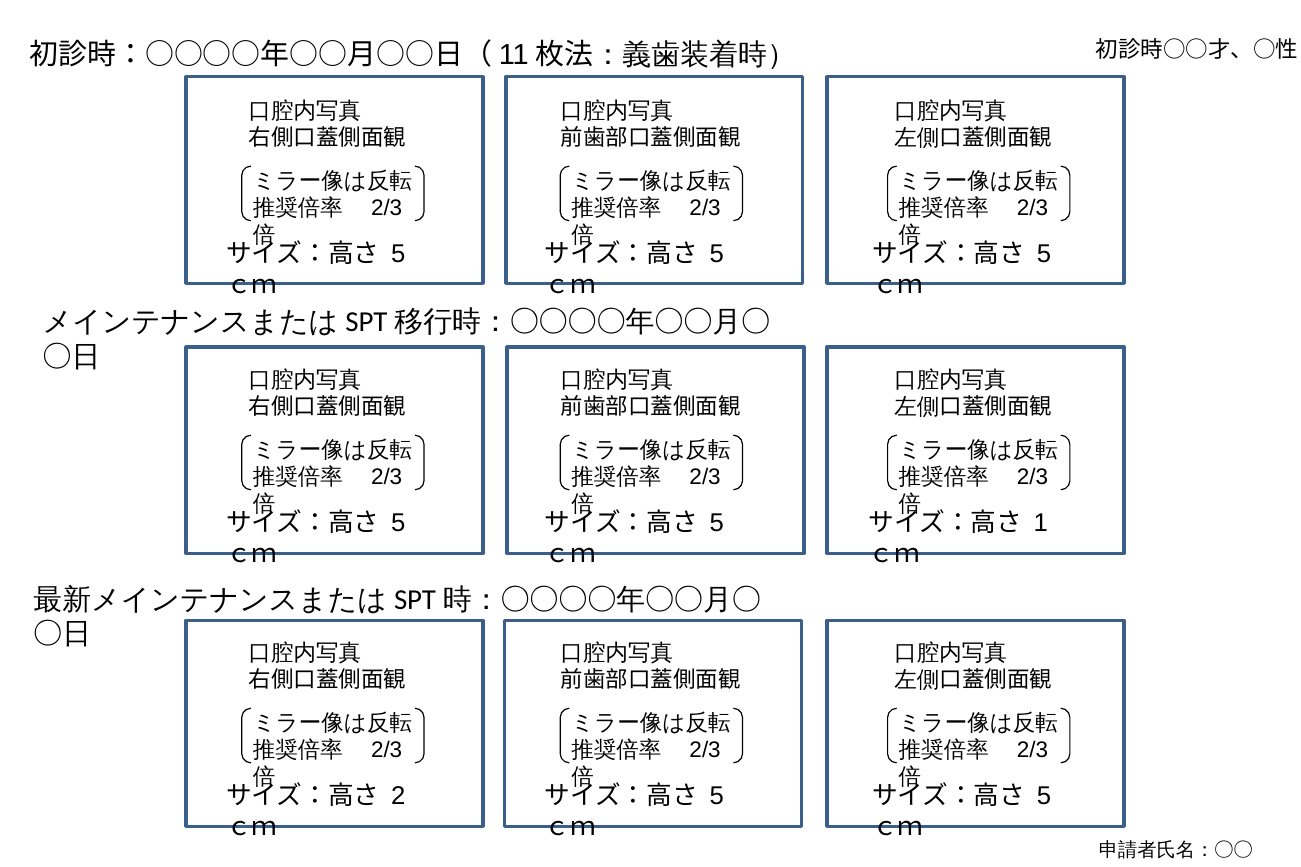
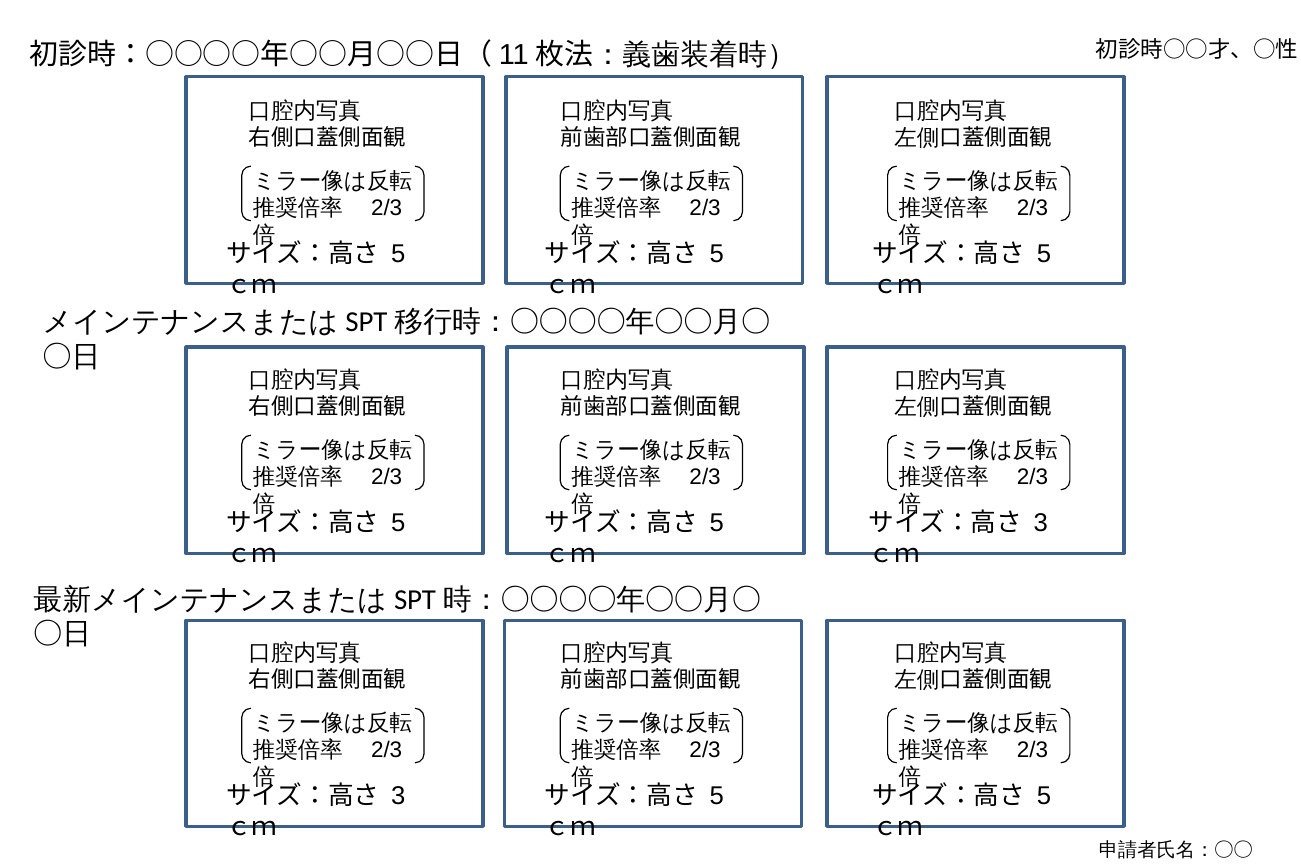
1: 1 -> 3 (1041, 523)
2: 2 -> 3 (398, 796)
